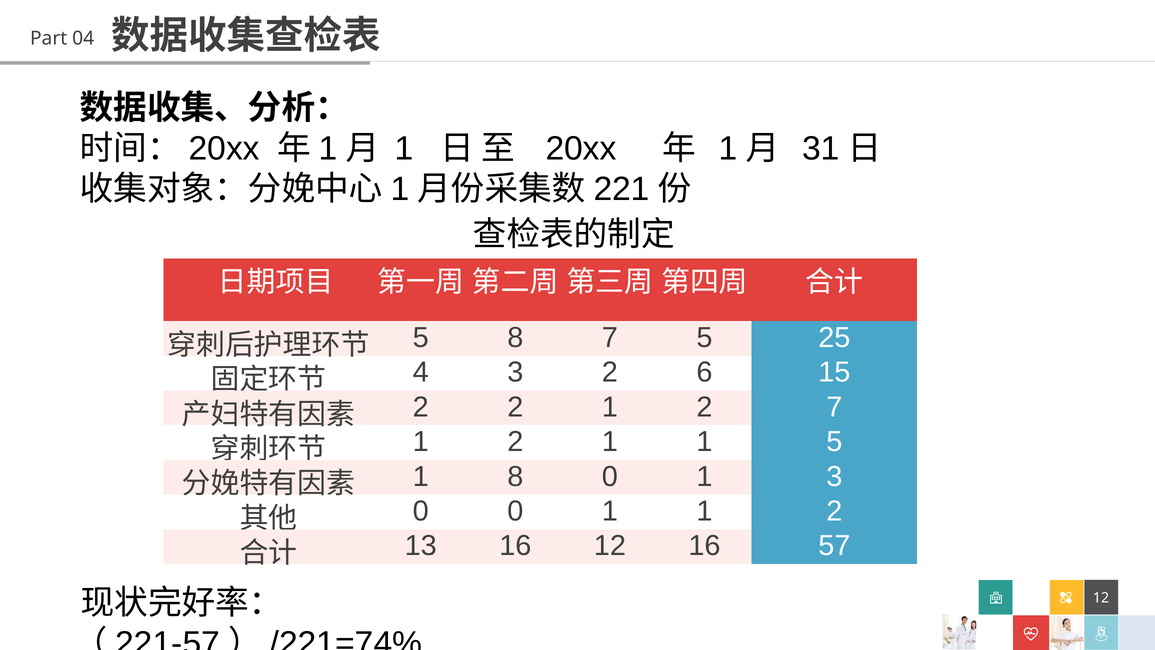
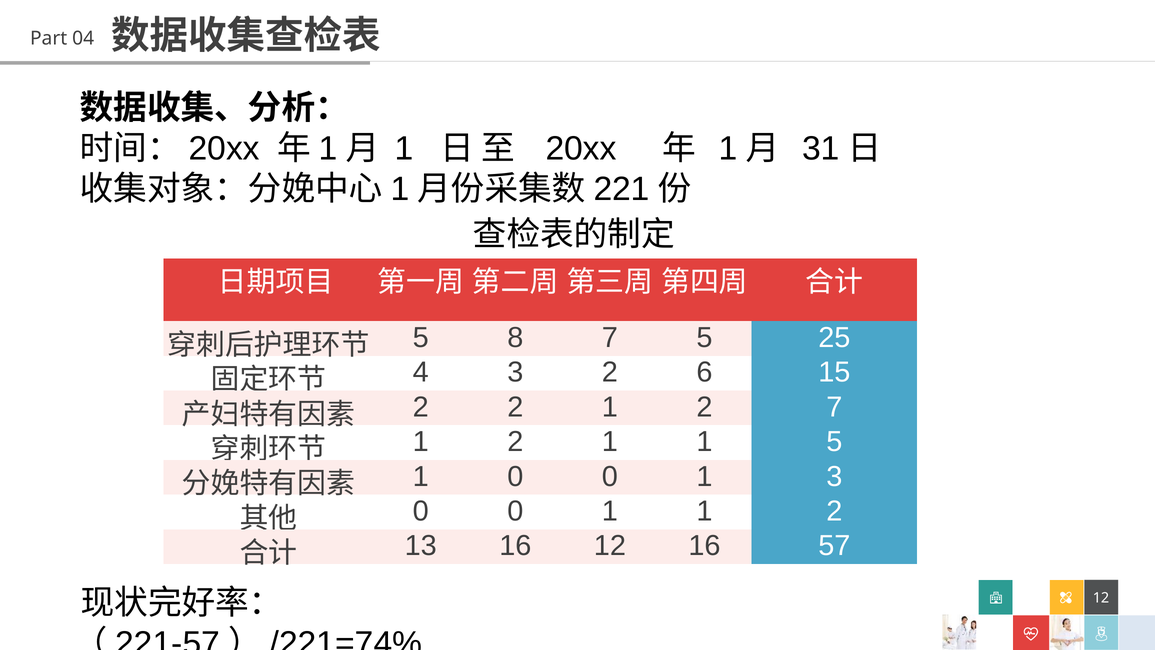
1 8: 8 -> 0 (515, 476)
